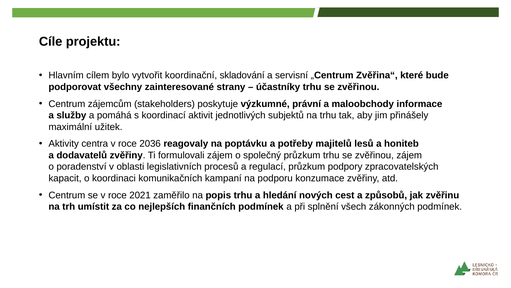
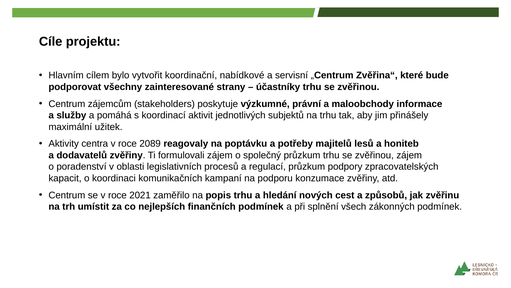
skladování: skladování -> nabídkové (242, 75)
2036: 2036 -> 2089 (150, 143)
